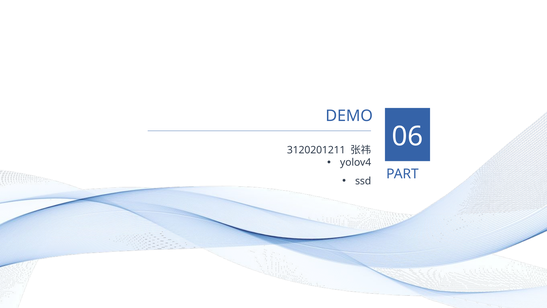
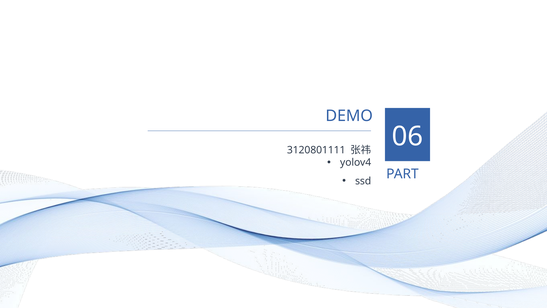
3120201211: 3120201211 -> 3120801111 (316, 150)
